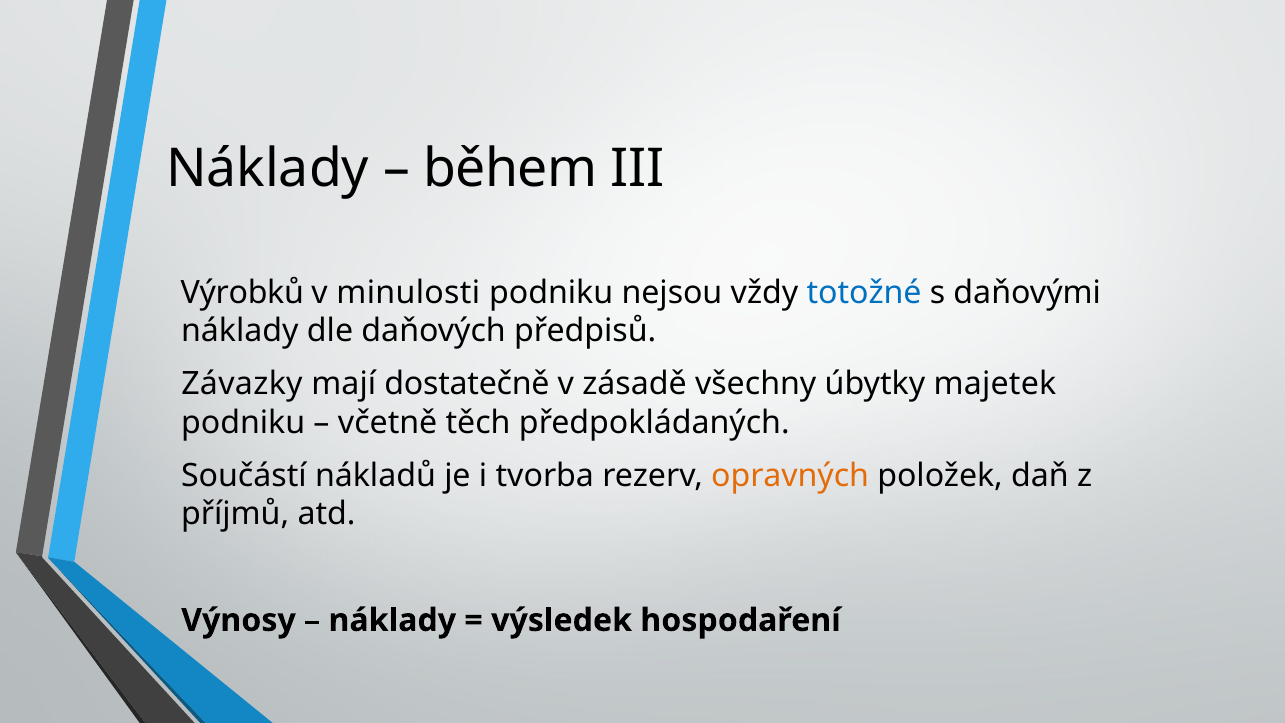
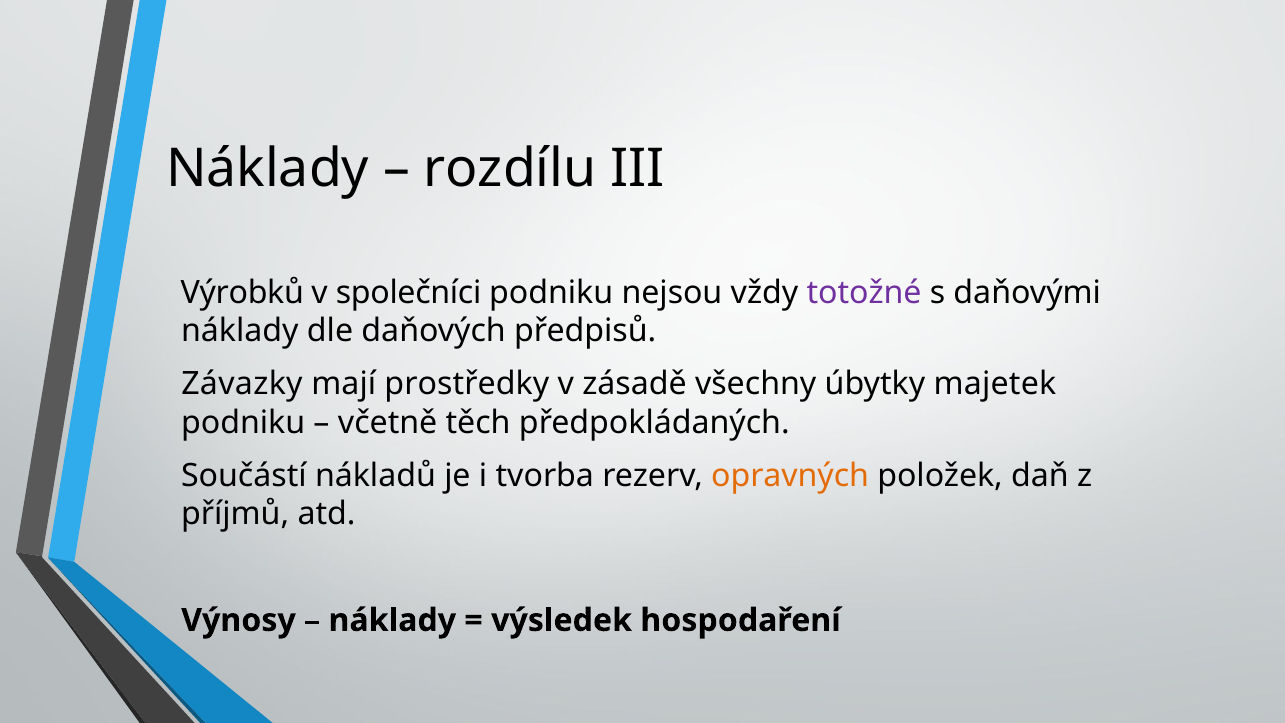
během: během -> rozdílu (510, 168)
minulosti: minulosti -> společníci (409, 293)
totožné colour: blue -> purple (864, 293)
dostatečně: dostatečně -> prostředky (467, 384)
